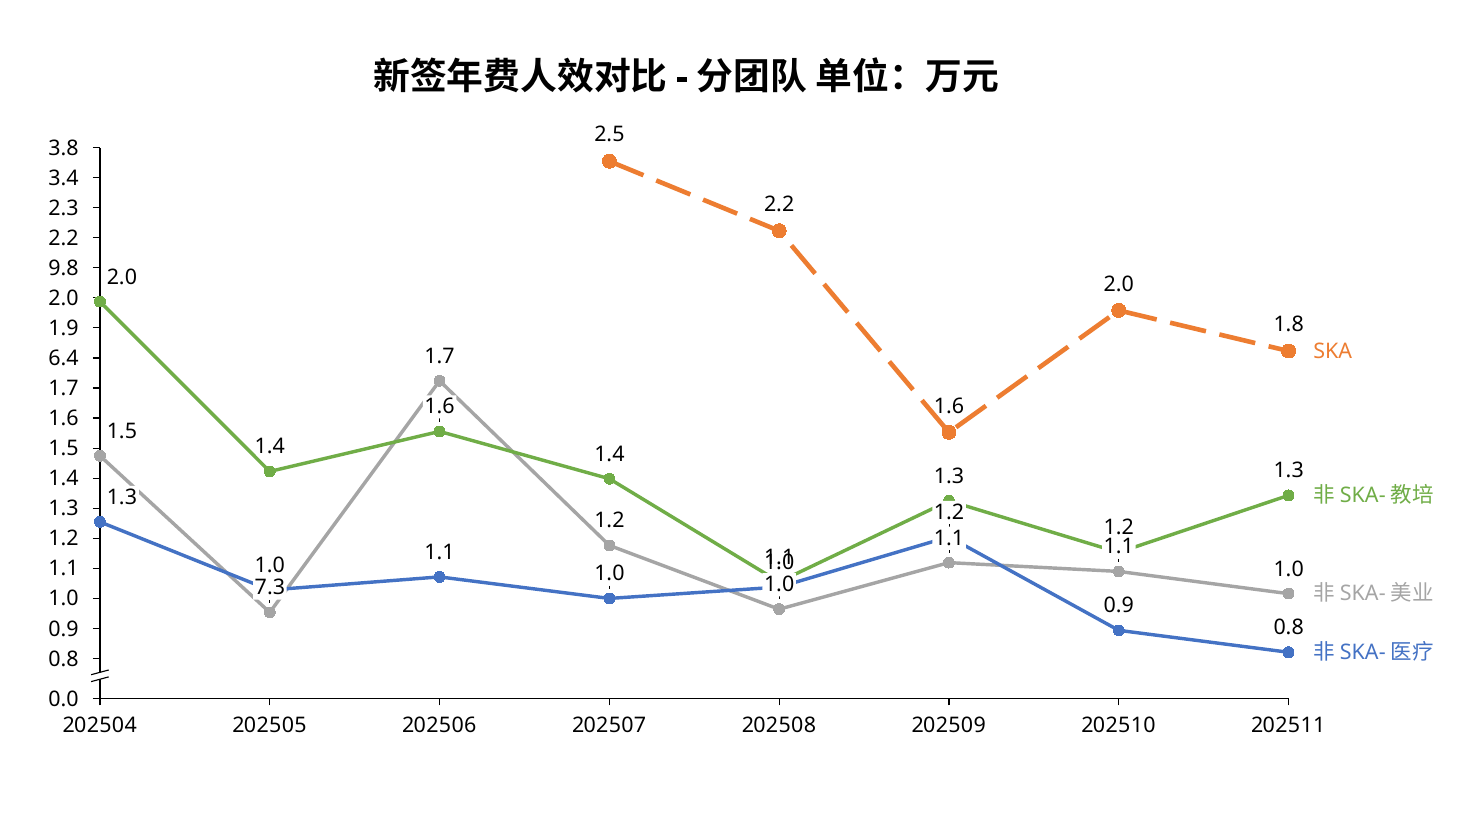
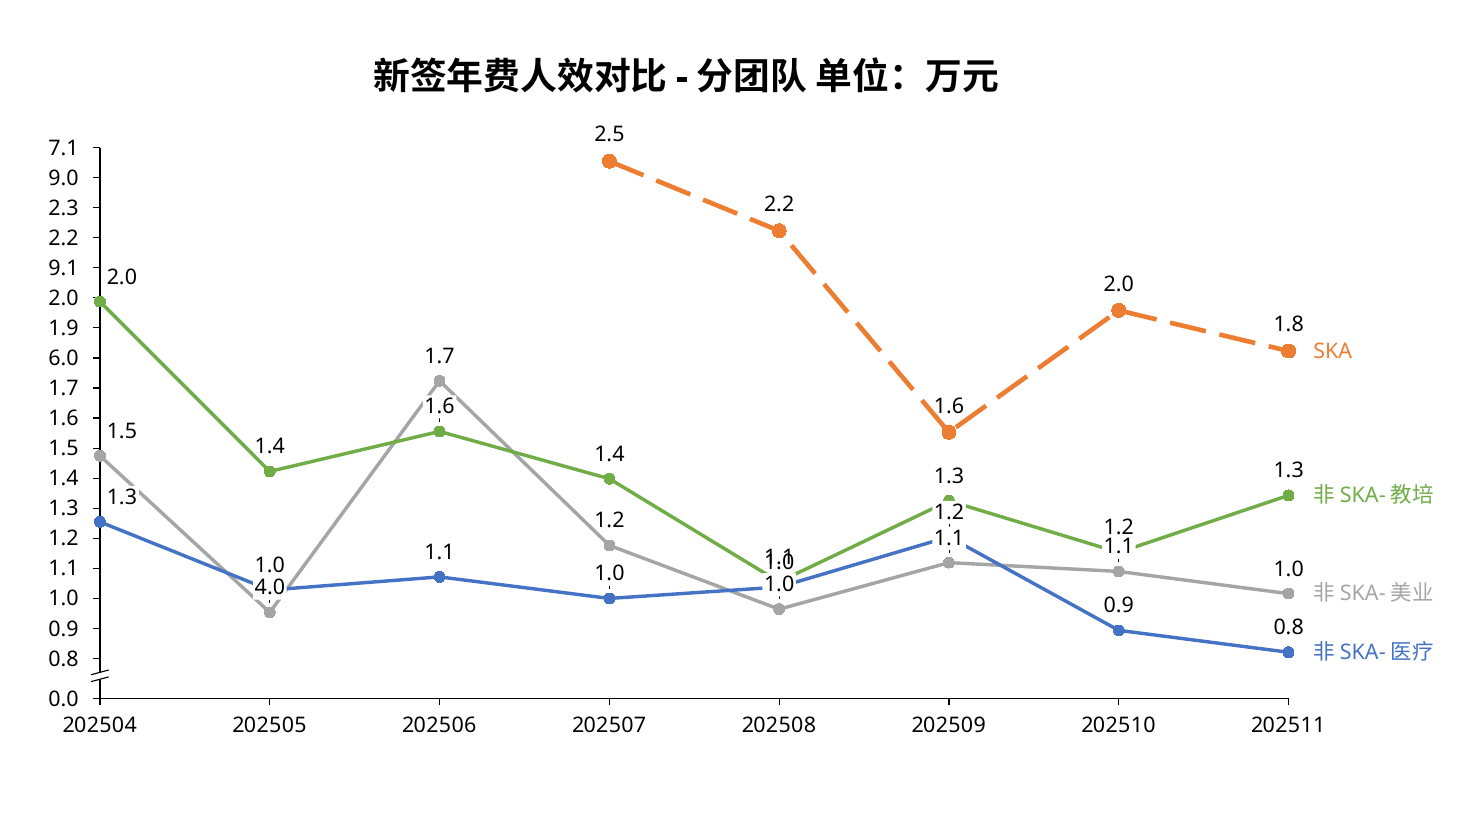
3.8: 3.8 -> 7.1 (64, 148)
3.4: 3.4 -> 9.0 (64, 178)
9.8: 9.8 -> 9.1 (64, 268)
6.4: 6.4 -> 6.0 (64, 359)
7.3: 7.3 -> 4.0 (270, 588)
